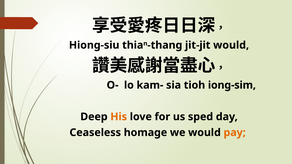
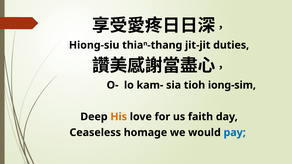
jit-jit would: would -> duties (231, 45)
sped: sped -> faith (201, 117)
pay colour: orange -> blue (235, 133)
